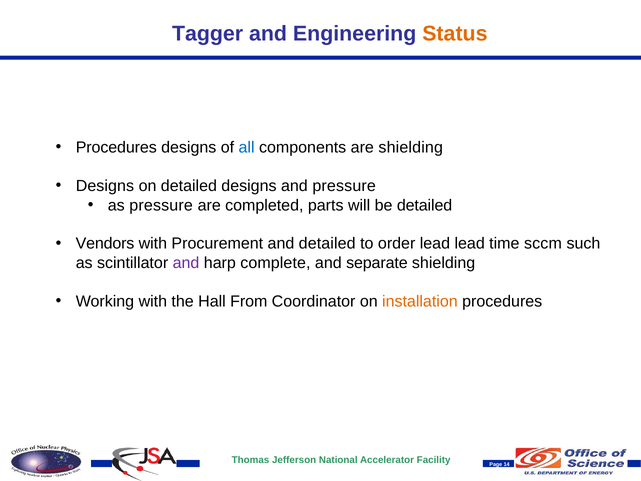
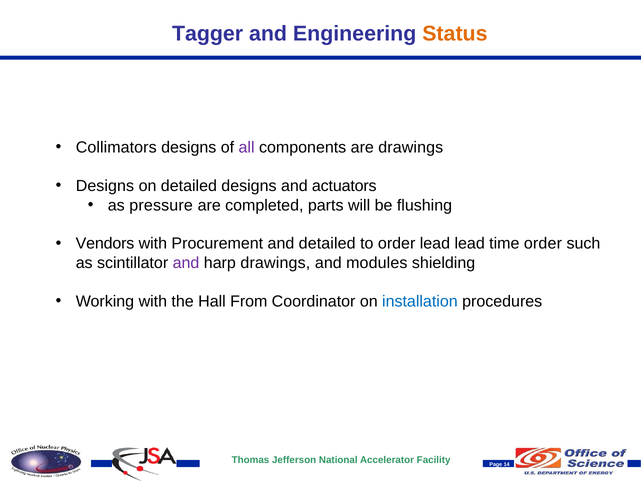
Procedures: Procedures -> Collimators (116, 147)
all colour: blue -> purple (247, 147)
are shielding: shielding -> drawings (411, 147)
and pressure: pressure -> actuators (344, 186)
be detailed: detailed -> flushing (424, 205)
time sccm: sccm -> order (543, 244)
harp complete: complete -> drawings (275, 263)
separate: separate -> modules (377, 263)
installation colour: orange -> blue (420, 301)
